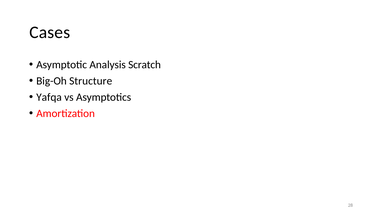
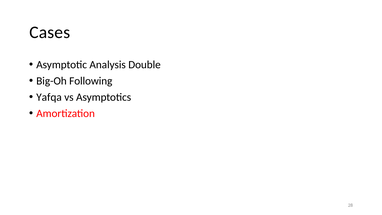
Scratch: Scratch -> Double (145, 65)
Structure: Structure -> Following (91, 81)
